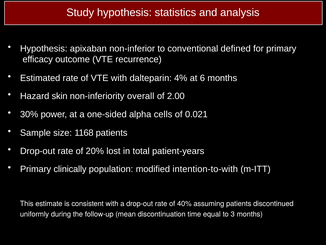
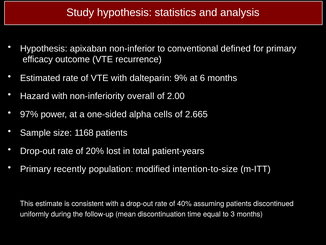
4%: 4% -> 9% (181, 78)
Hazard skin: skin -> with (60, 96)
30%: 30% -> 97% (29, 114)
0.021: 0.021 -> 2.665 (196, 114)
clinically: clinically -> recently (70, 169)
intention-to-with: intention-to-with -> intention-to-size (205, 169)
